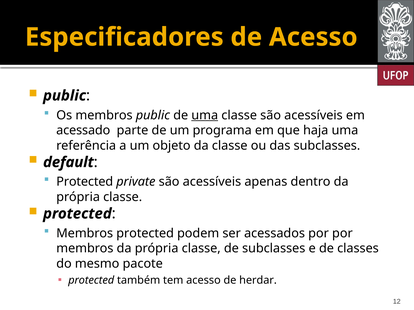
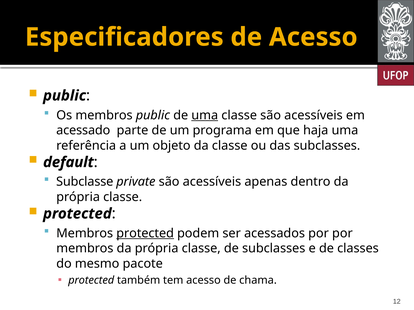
Protected: Protected -> Subclasse (85, 182)
protected underline: none -> present (145, 234)
herdar: herdar -> chama (258, 281)
